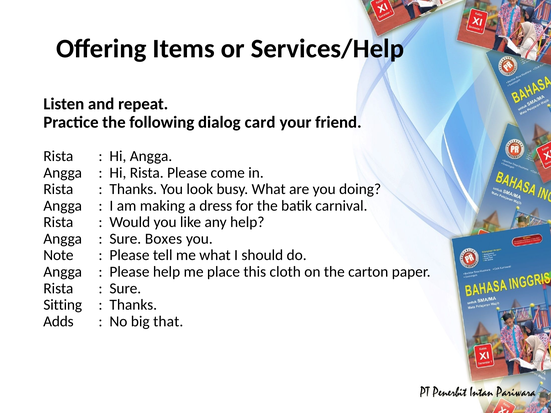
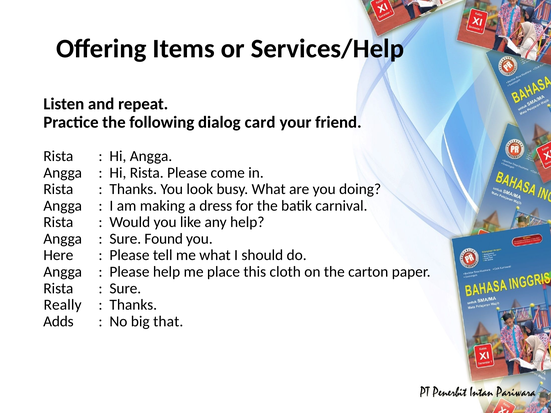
Boxes: Boxes -> Found (164, 239)
Note: Note -> Here (58, 255)
Sitting: Sitting -> Really (63, 305)
